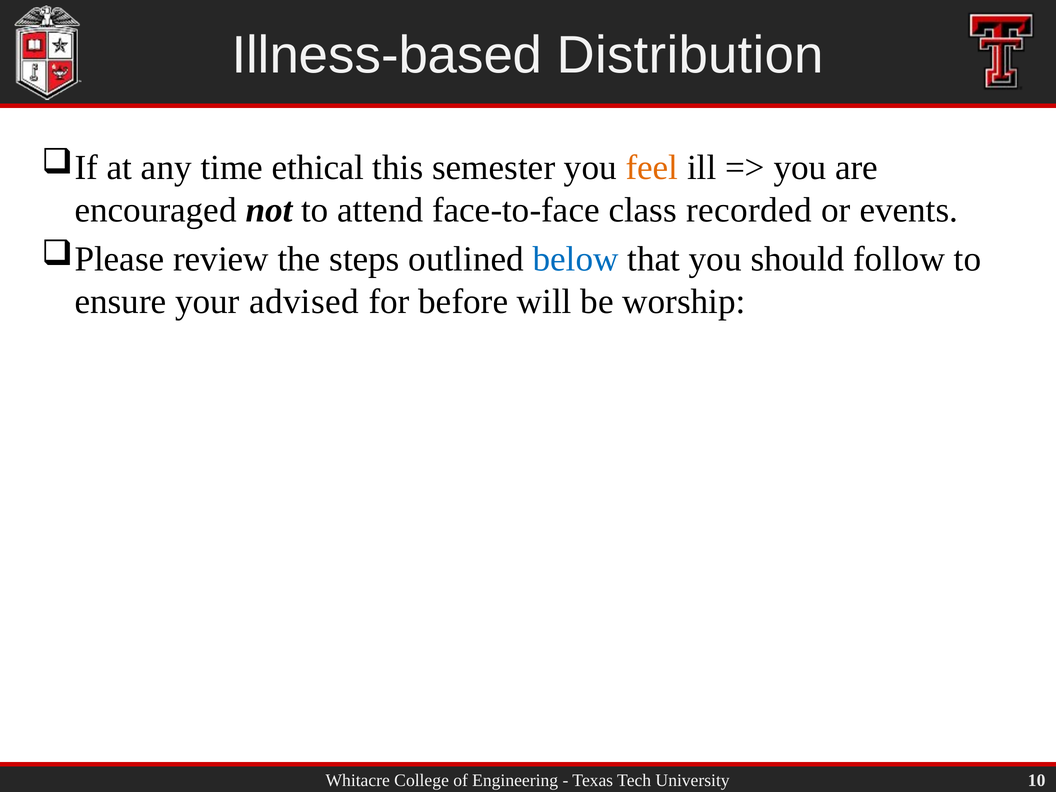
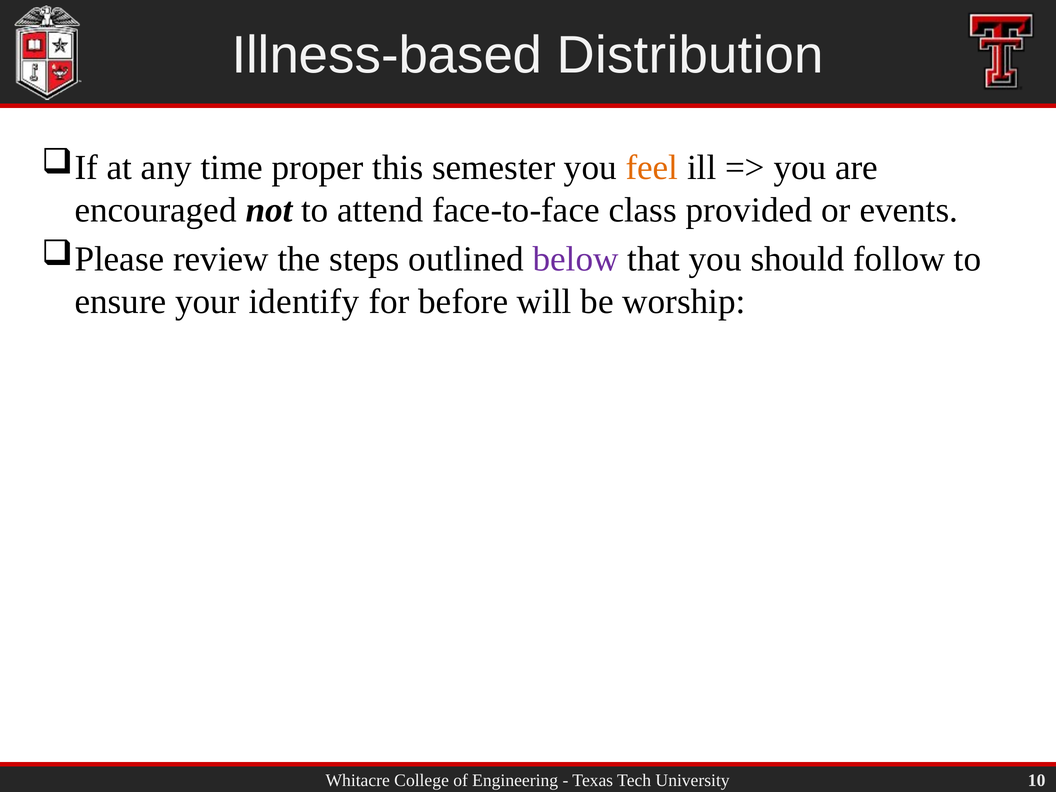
ethical: ethical -> proper (318, 168)
recorded: recorded -> provided (749, 210)
below colour: blue -> purple (576, 259)
advised: advised -> identify (304, 301)
